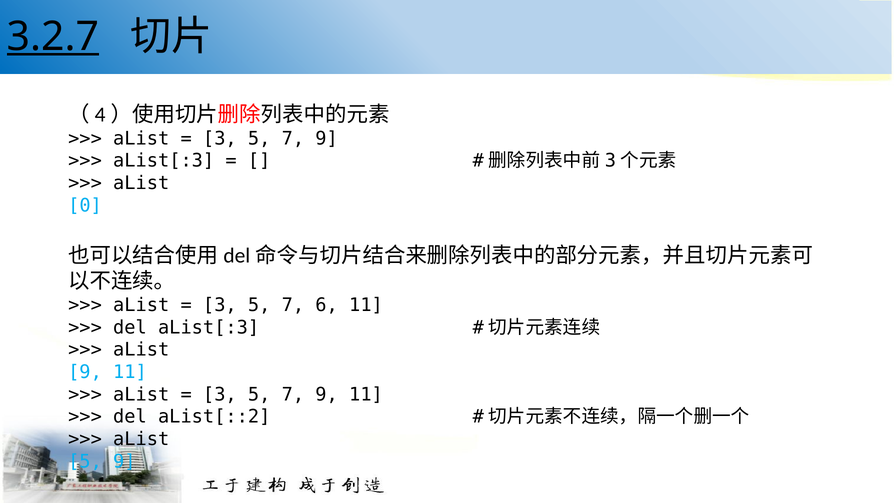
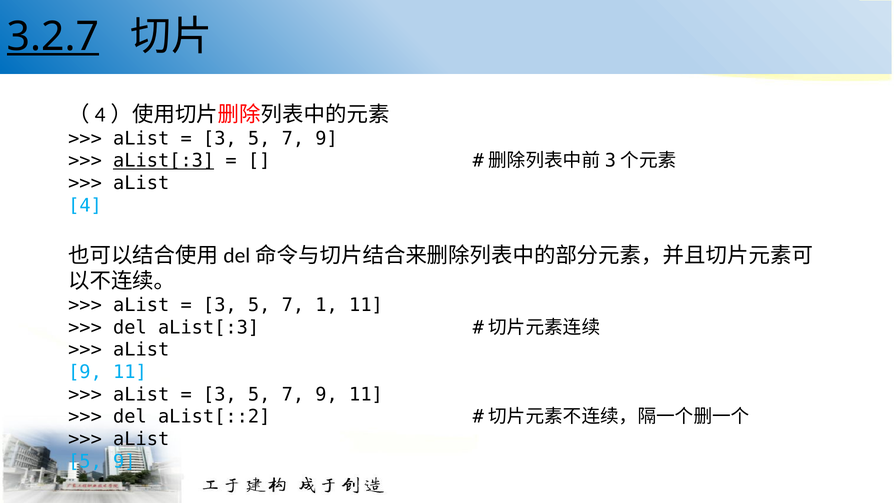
aList[:3 underline: none -> present (164, 161)
0: 0 -> 4 (85, 206)
6: 6 -> 1 (327, 305)
